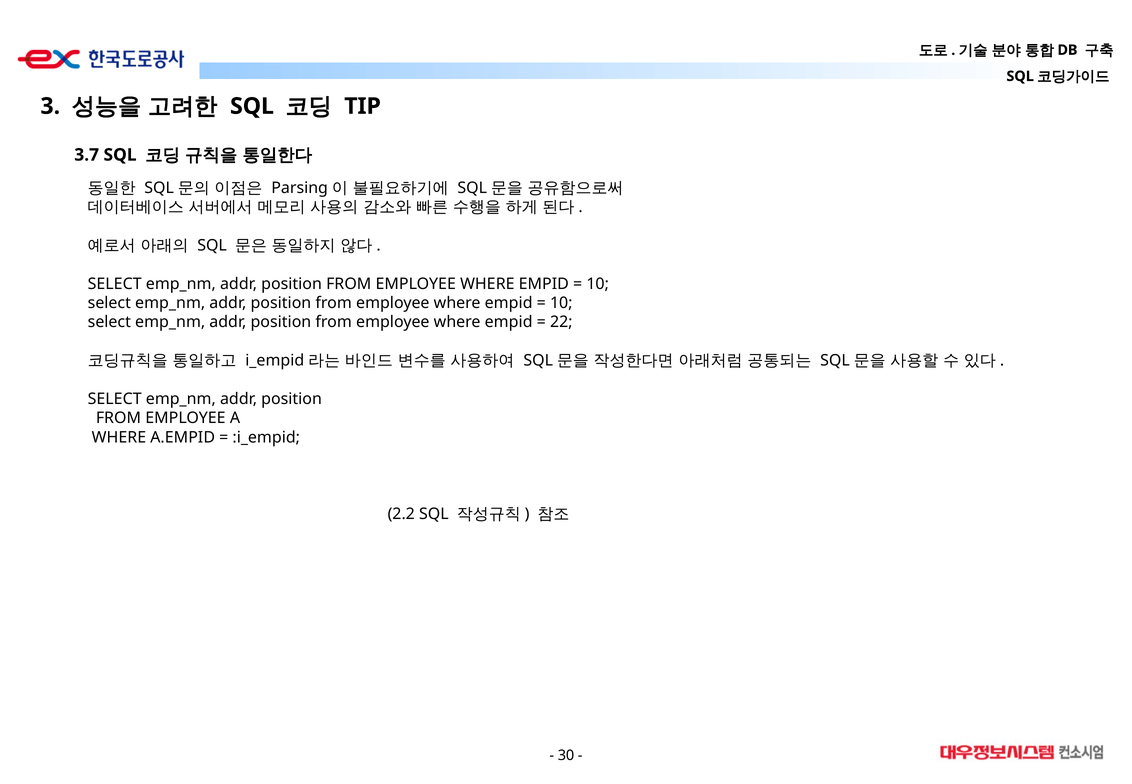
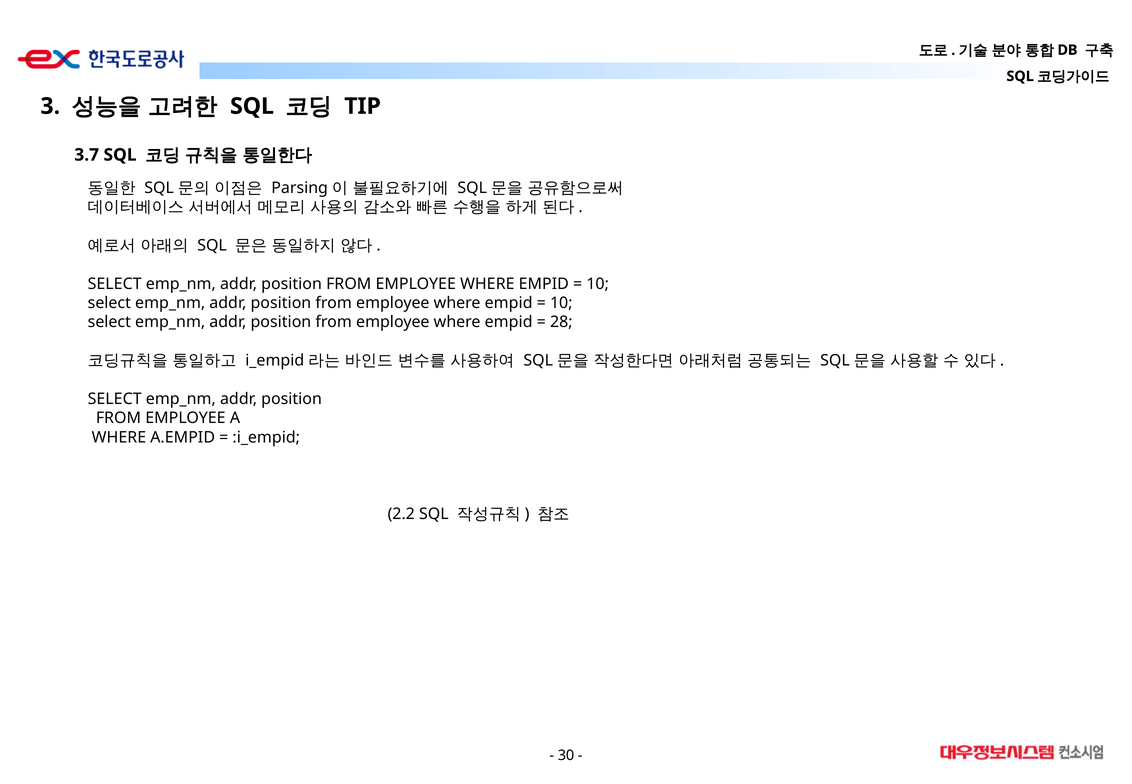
22: 22 -> 28 (561, 322)
